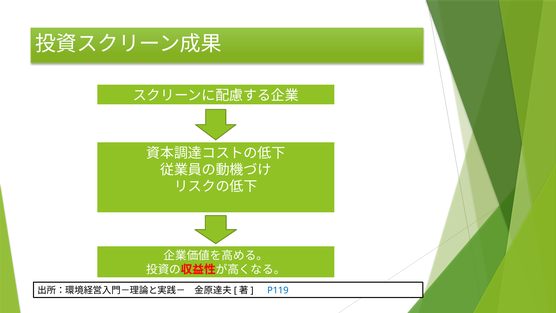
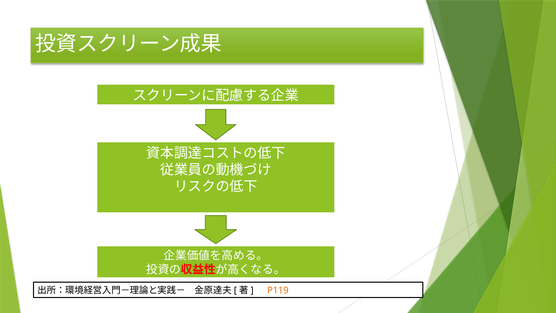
P119 colour: blue -> orange (278, 290)
